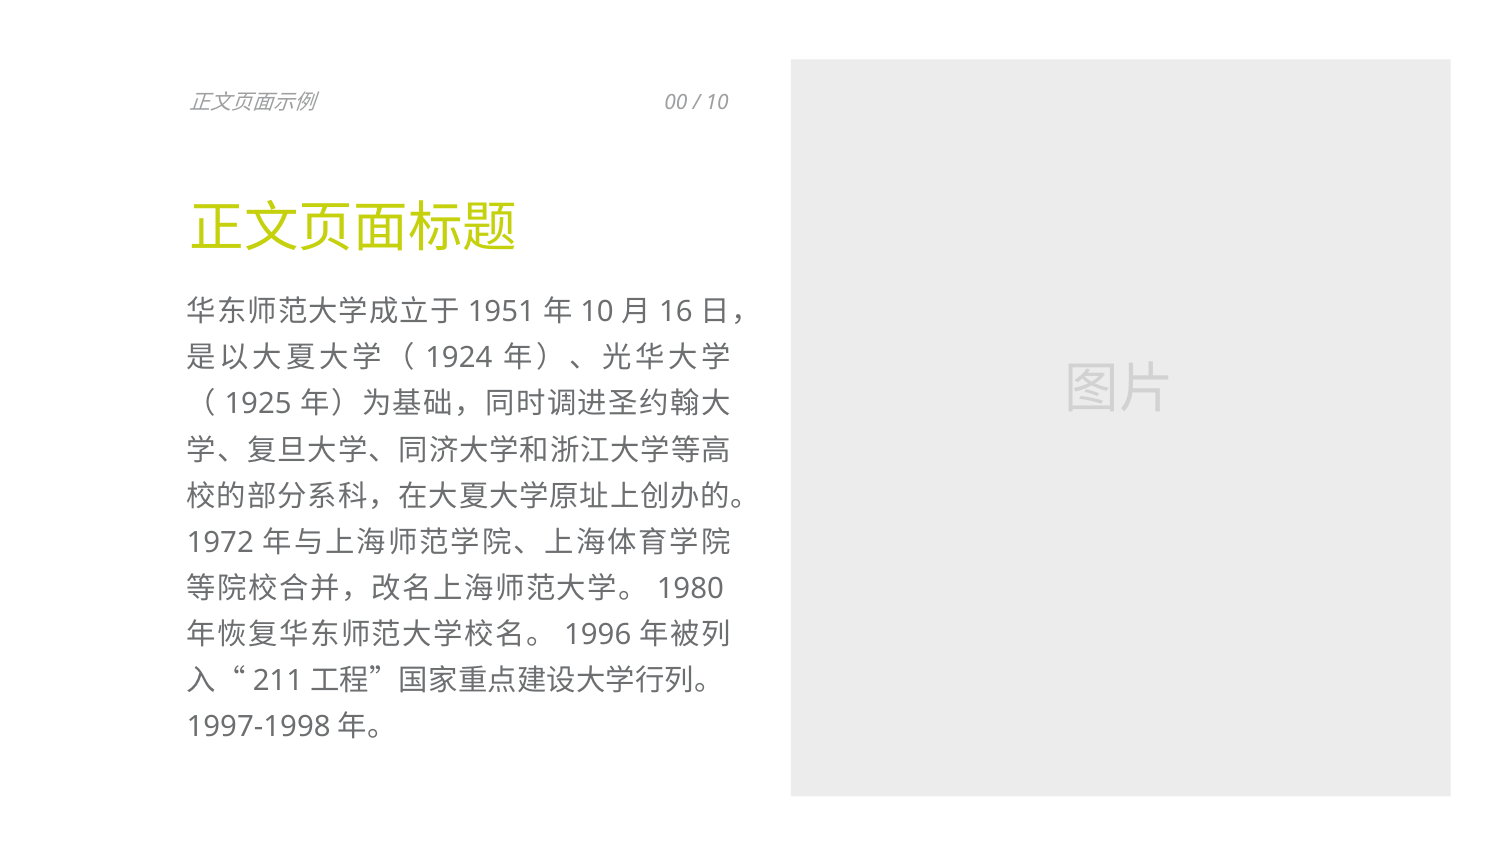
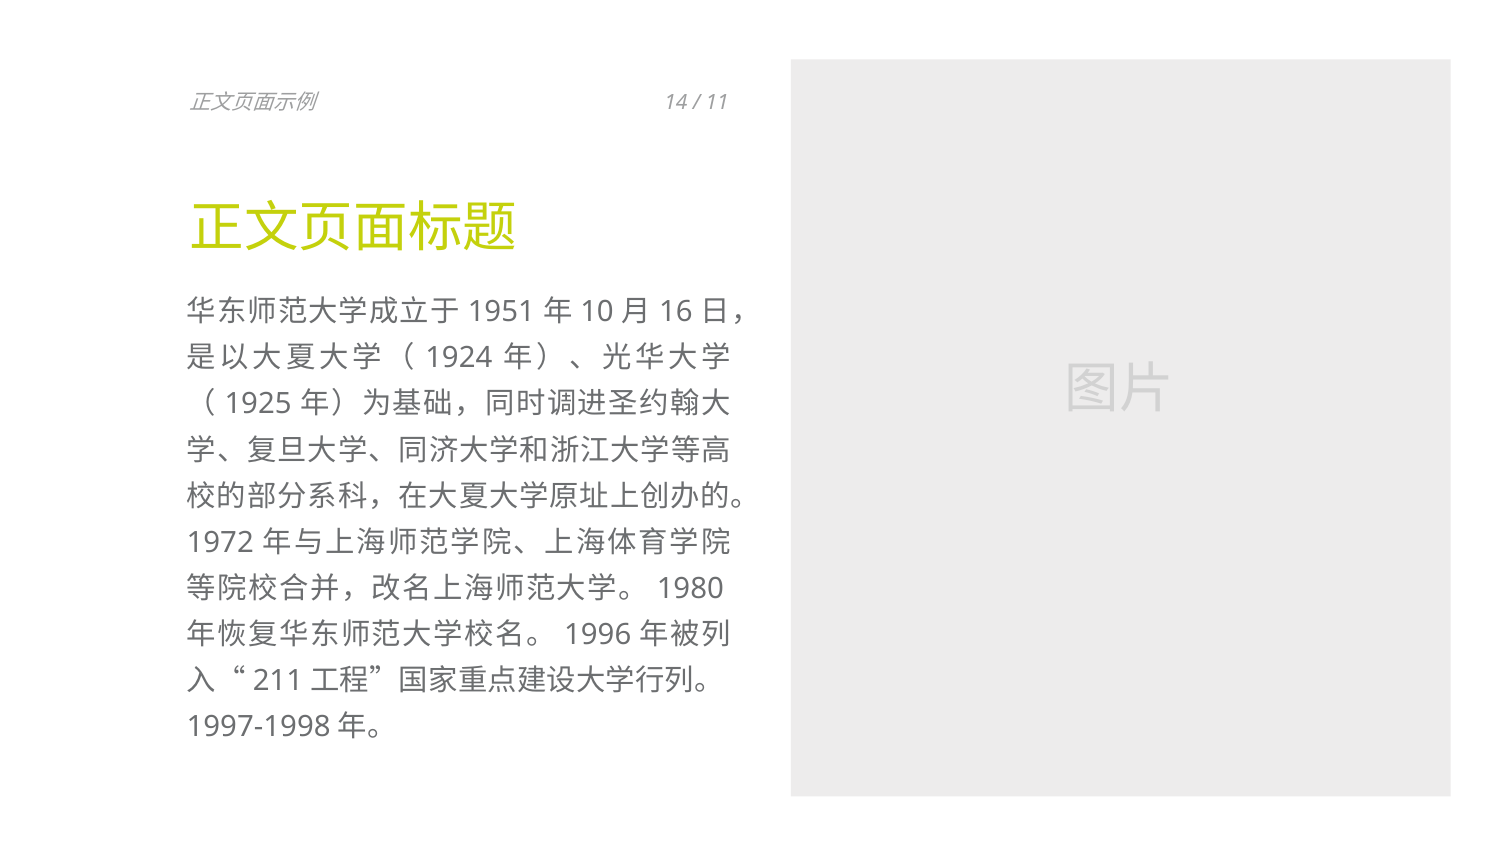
00: 00 -> 14 (676, 102)
10: 10 -> 11 (717, 102)
